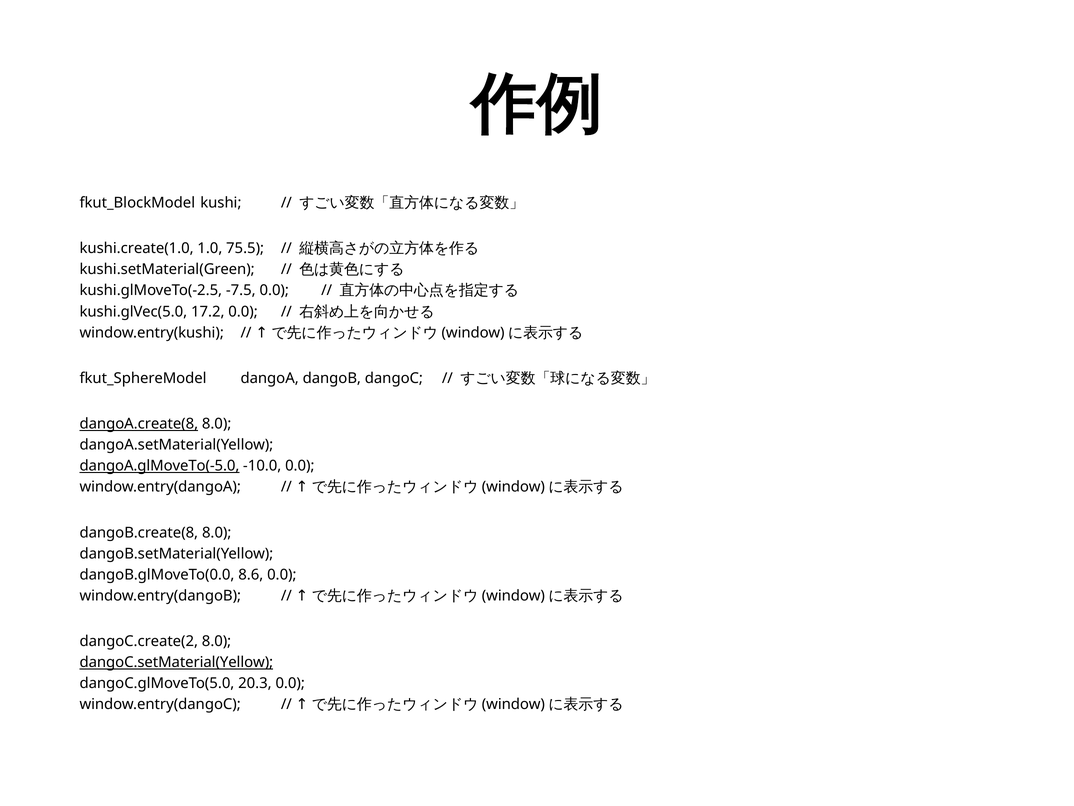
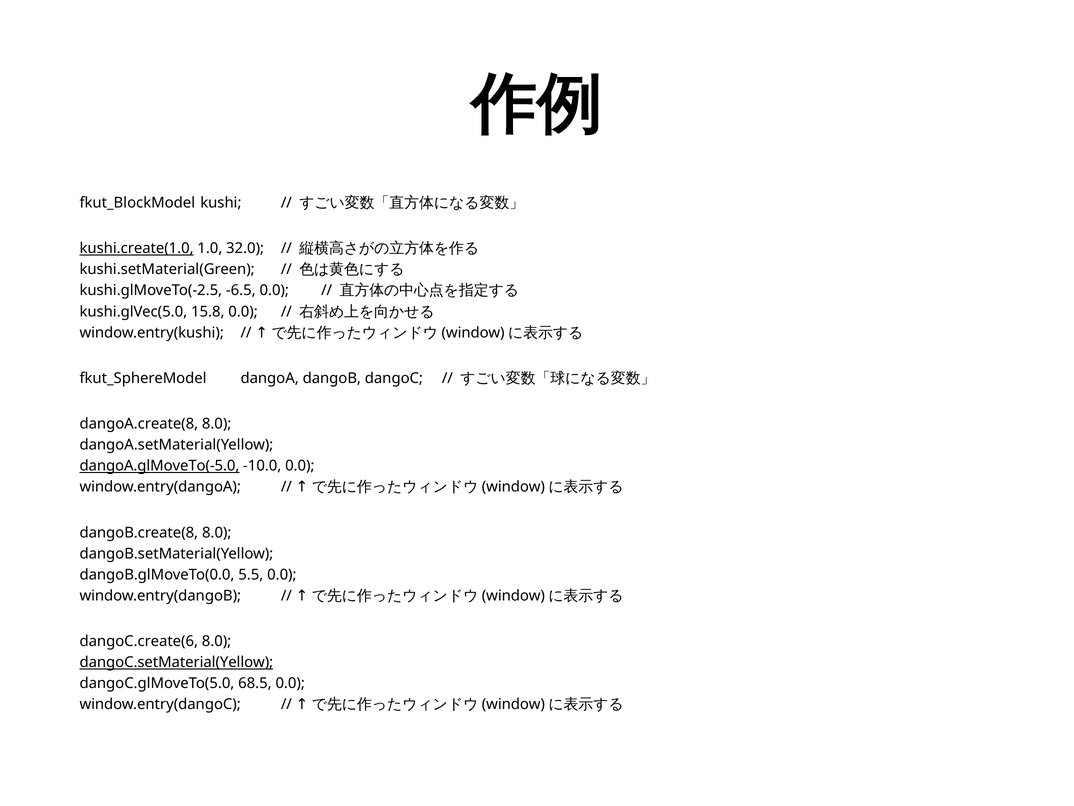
kushi.create(1.0 underline: none -> present (137, 248)
75.5: 75.5 -> 32.0 (245, 248)
-7.5: -7.5 -> -6.5 (241, 290)
17.2: 17.2 -> 15.8 (208, 311)
dangoA.create(8 underline: present -> none (139, 424)
8.6: 8.6 -> 5.5 (251, 574)
dangoC.create(2: dangoC.create(2 -> dangoC.create(6 (139, 641)
20.3: 20.3 -> 68.5 (255, 683)
